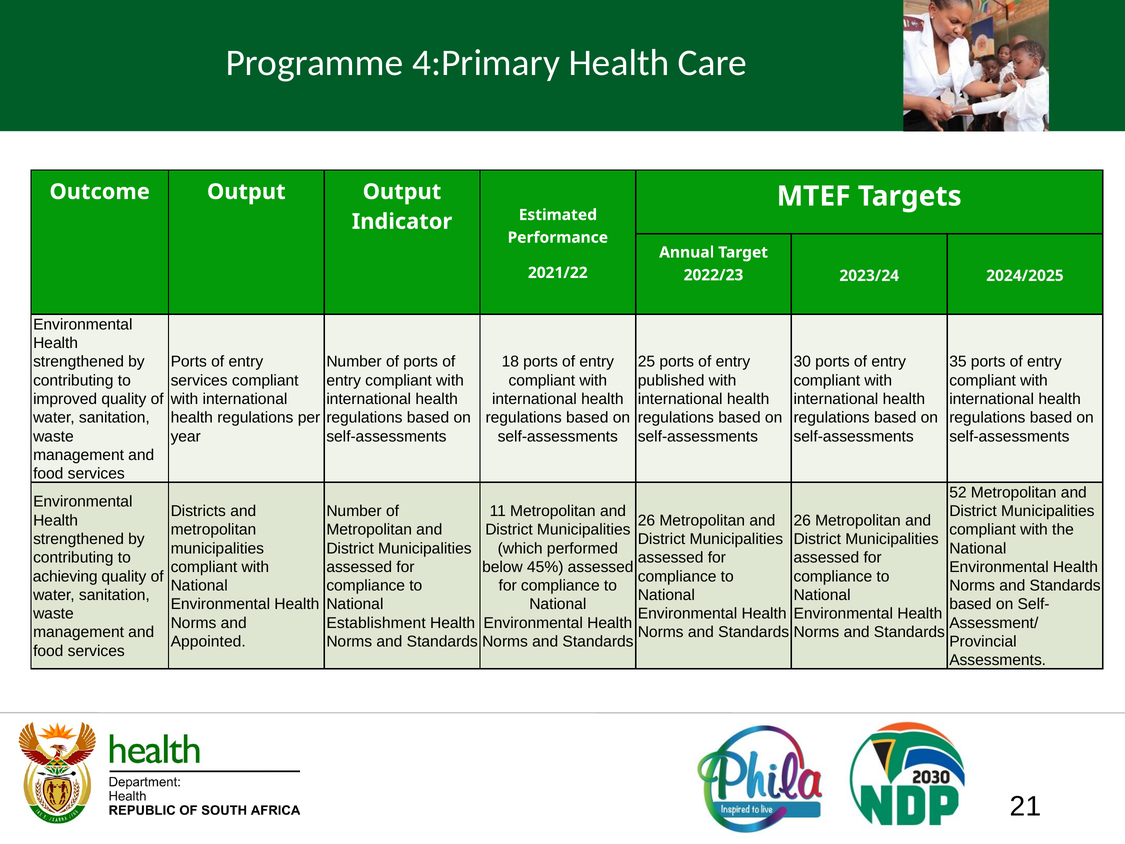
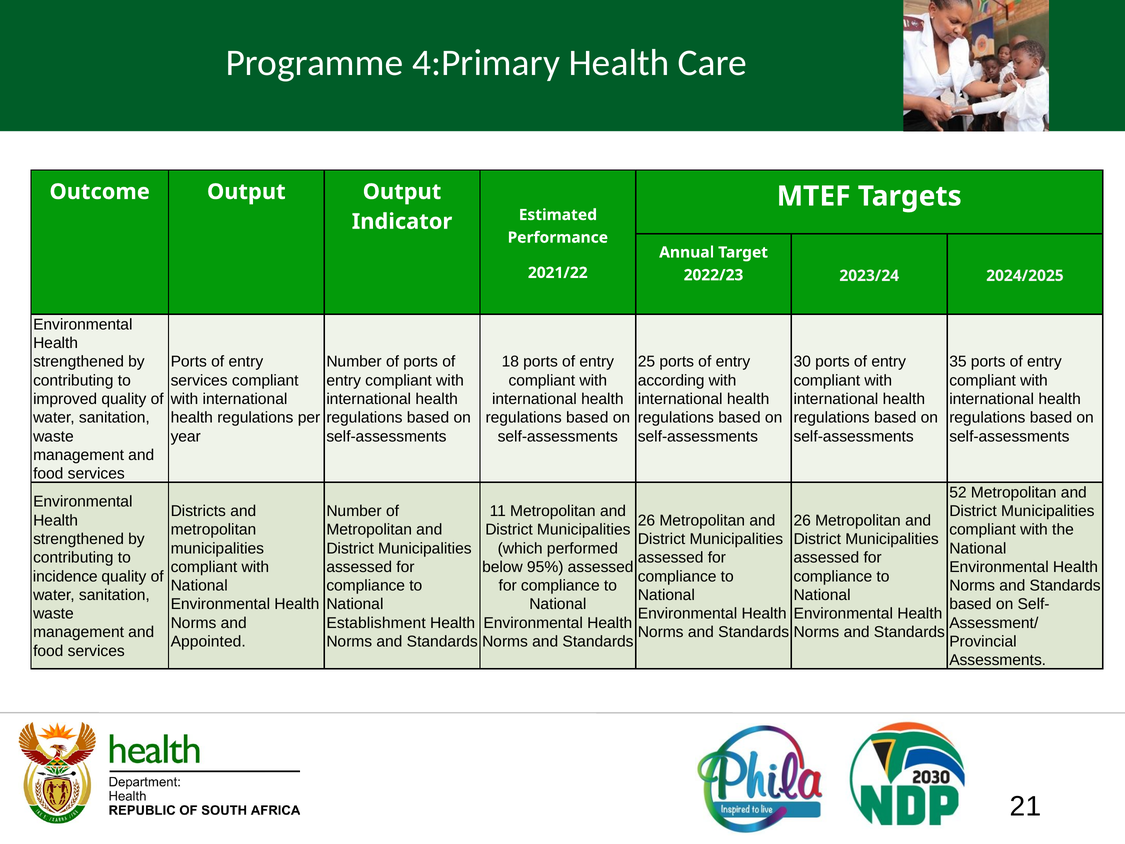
published: published -> according (671, 380)
45%: 45% -> 95% (545, 567)
achieving: achieving -> incidence (65, 576)
